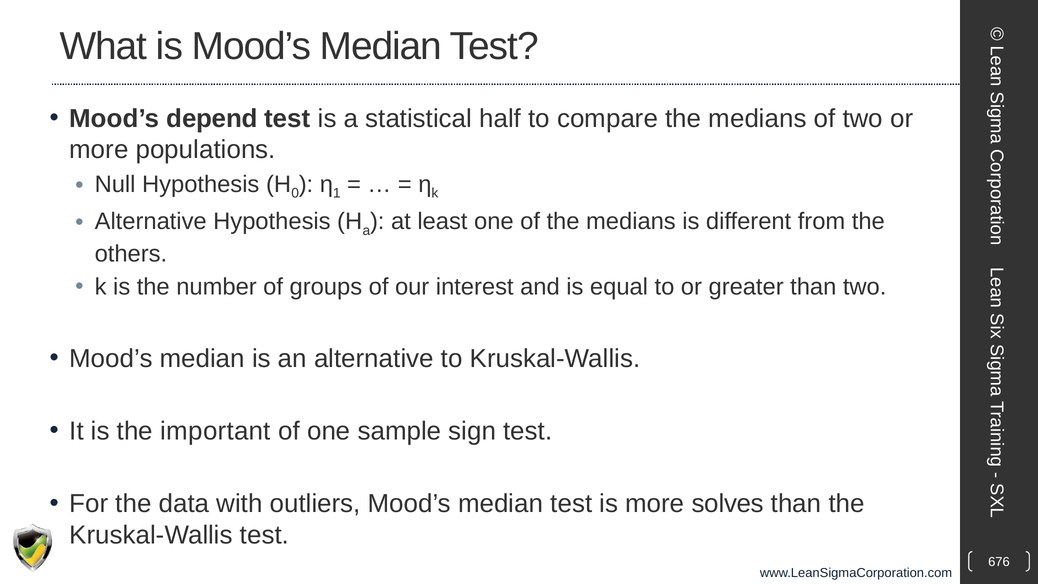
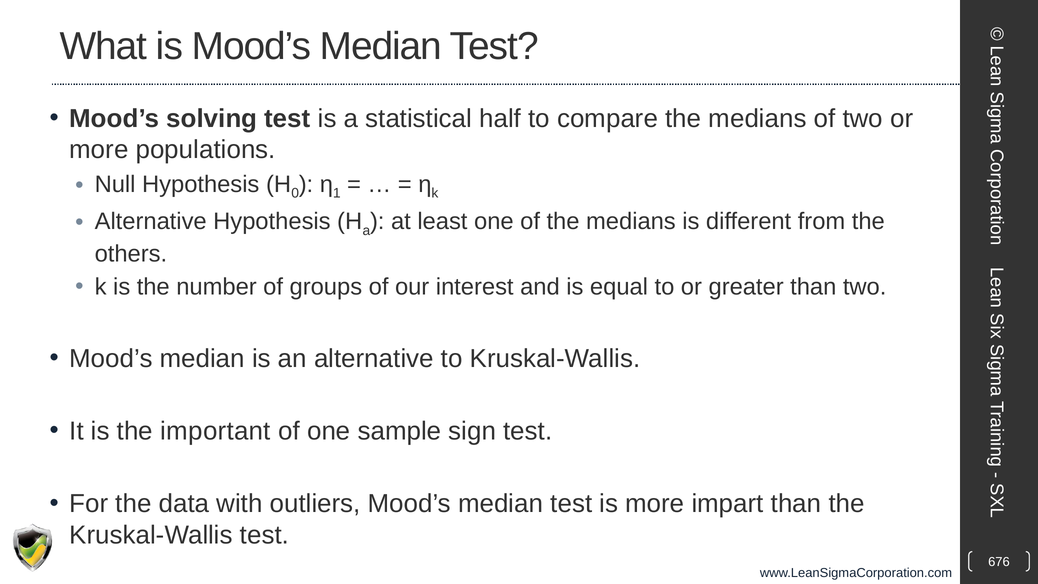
depend: depend -> solving (212, 119)
solves: solves -> impart (728, 504)
